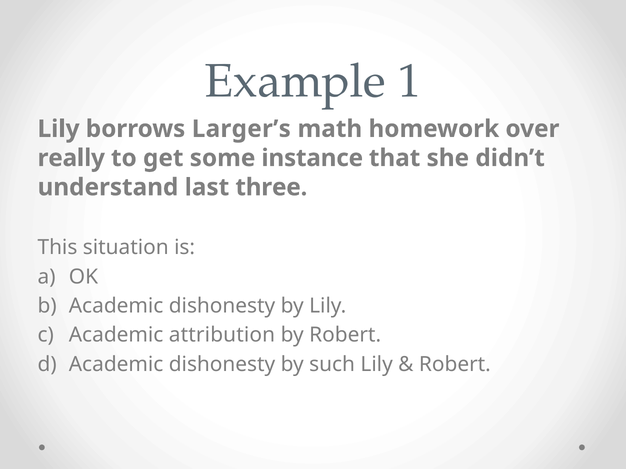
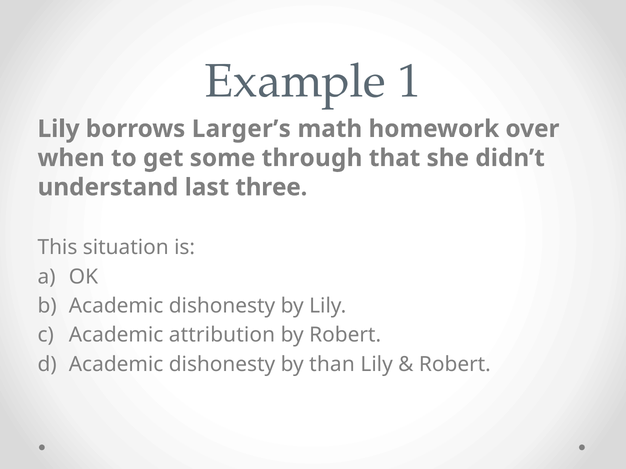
really: really -> when (71, 158)
instance: instance -> through (312, 158)
such: such -> than (332, 365)
